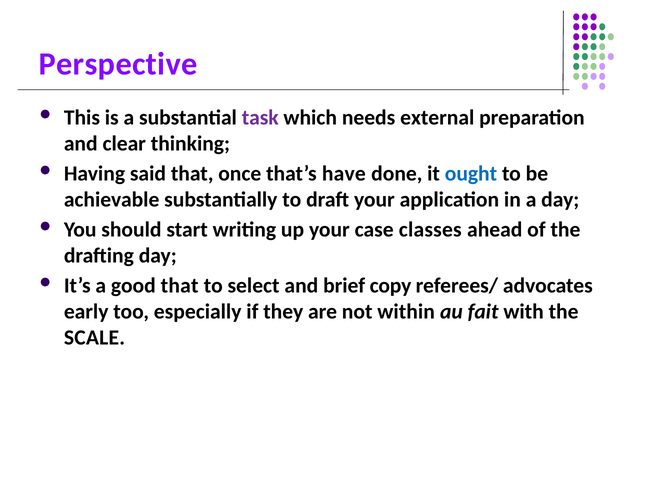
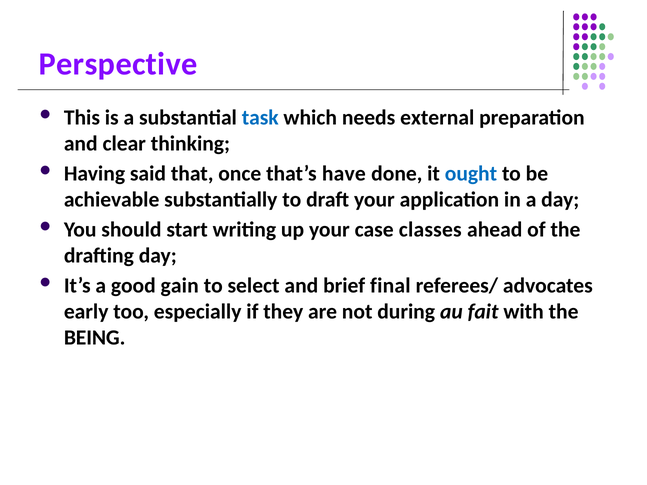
task colour: purple -> blue (260, 118)
good that: that -> gain (180, 286)
copy: copy -> final (390, 286)
within: within -> during (406, 312)
SCALE: SCALE -> BEING (95, 338)
